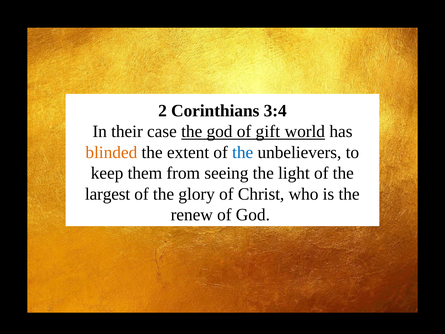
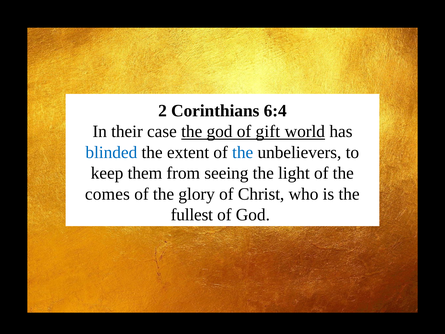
3:4: 3:4 -> 6:4 (275, 111)
blinded colour: orange -> blue (111, 152)
largest: largest -> comes (107, 194)
renew: renew -> fullest (192, 215)
